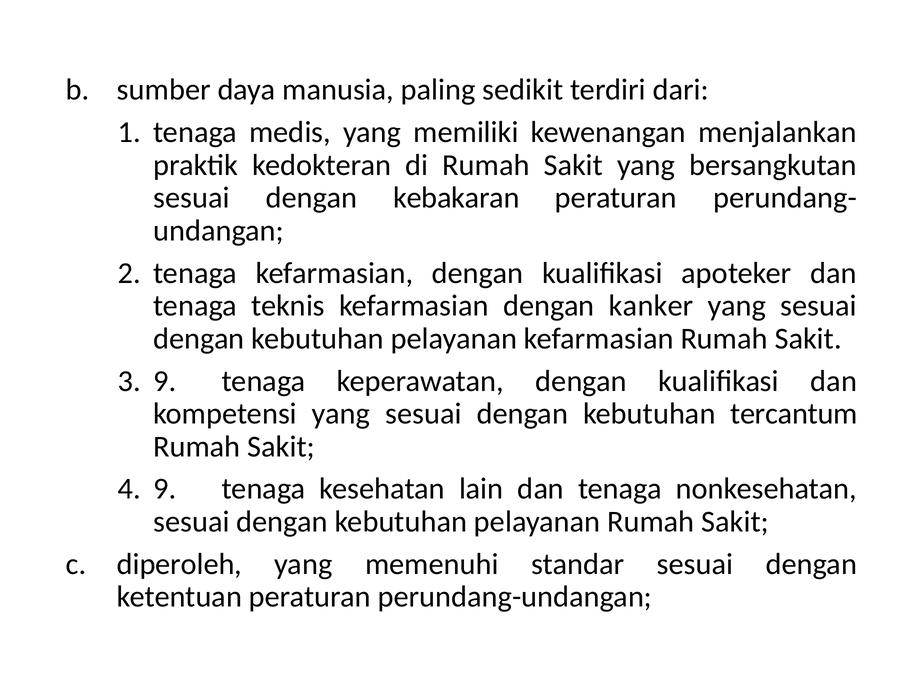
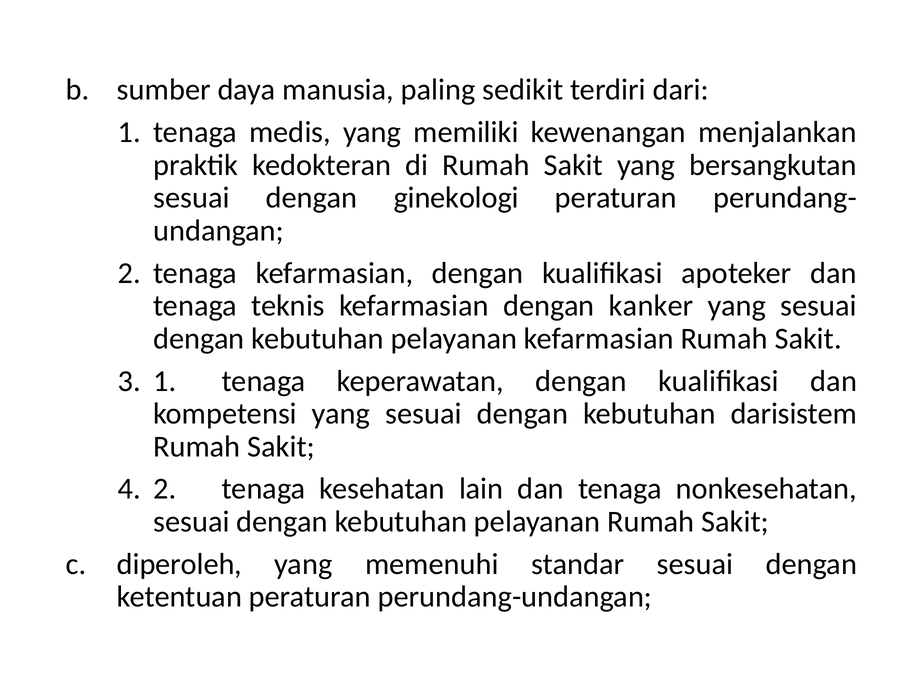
kebakaran: kebakaran -> ginekologi (456, 198)
3 9: 9 -> 1 (165, 381)
tercantum: tercantum -> darisistem (794, 414)
4 9: 9 -> 2 (165, 489)
